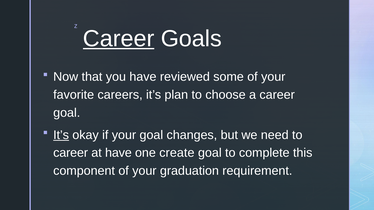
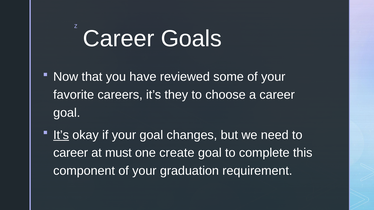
Career underline: present -> none (119, 39)
plan: plan -> they (176, 95)
at have: have -> must (118, 153)
